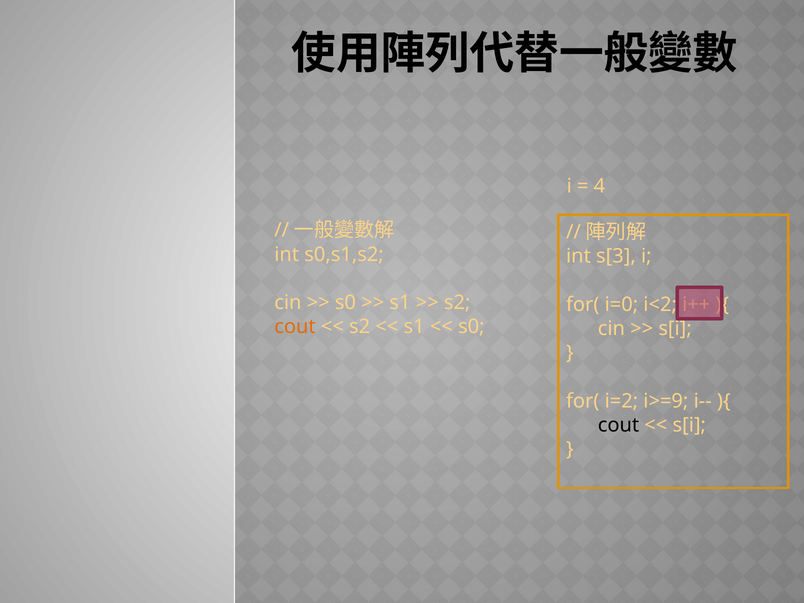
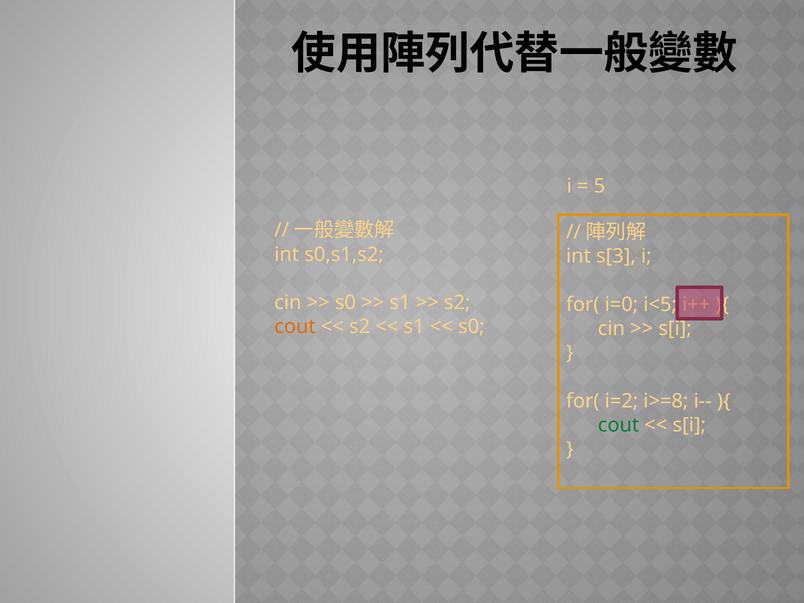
4: 4 -> 5 (599, 186)
i<2: i<2 -> i<5 (660, 305)
i>=9: i>=9 -> i>=8 (666, 401)
cout colour: black -> green (618, 425)
